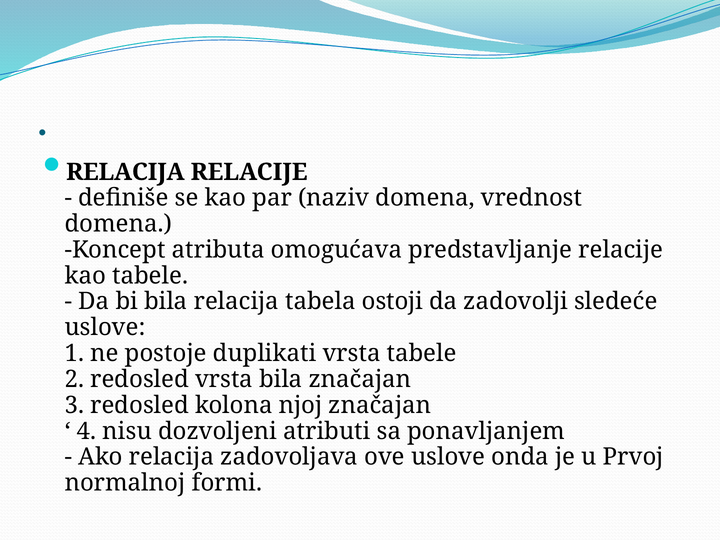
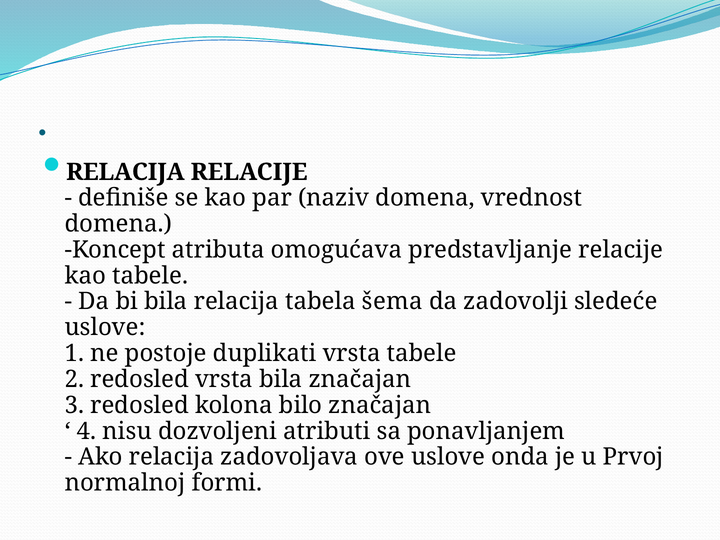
ostoji: ostoji -> šema (392, 302)
njoj: njoj -> bilo (301, 405)
